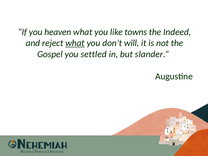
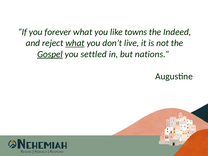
heaven: heaven -> forever (58, 32)
will: will -> live (132, 43)
Gospel underline: none -> present (50, 54)
slander: slander -> nations (152, 54)
